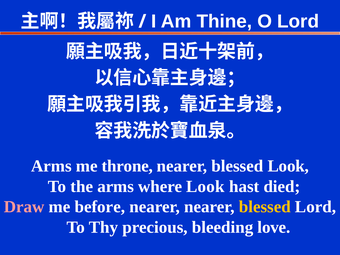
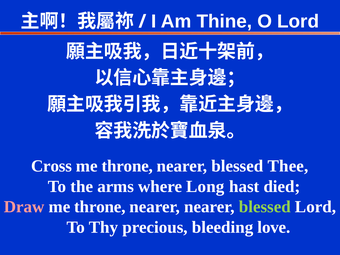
Arms: Arms -> Cross (52, 166)
blessed Look: Look -> Thee (288, 166)
where Look: Look -> Long (205, 186)
before: before -> throne (100, 207)
blessed colour: yellow -> light green (265, 207)
